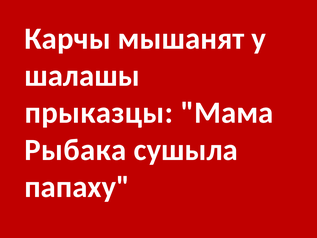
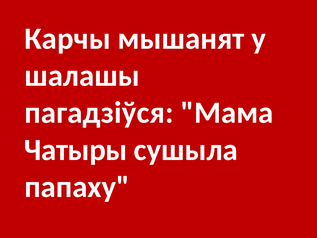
прыказцы: прыказцы -> пагадзіўся (99, 113)
Рыбака: Рыбака -> Чатыры (76, 150)
